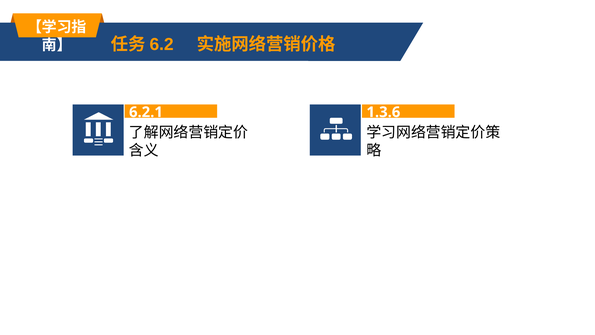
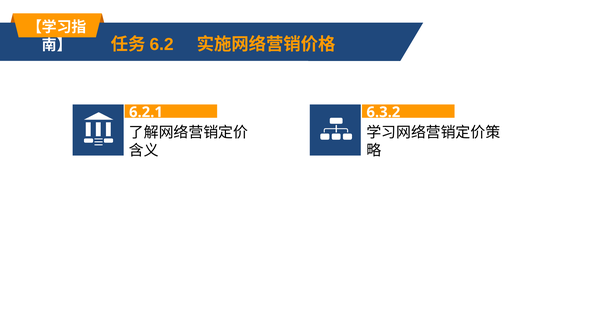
1.3.6: 1.3.6 -> 6.3.2 (383, 112)
